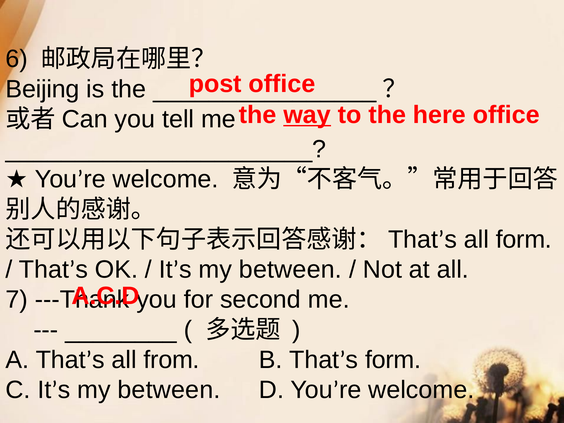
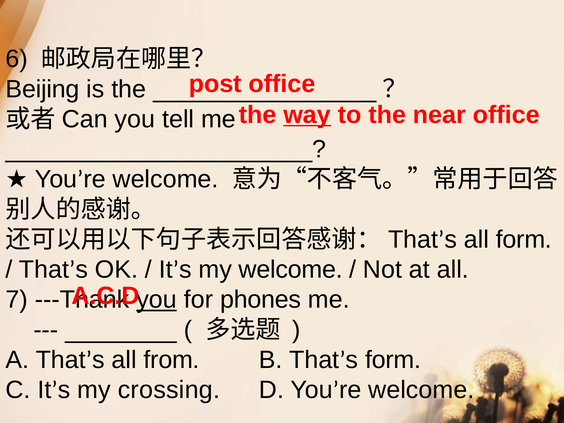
here: here -> near (439, 115)
between: between -> welcome (291, 270)
you underline: none -> present (157, 300)
second: second -> phones (261, 300)
C It’s my between: between -> crossing (169, 390)
